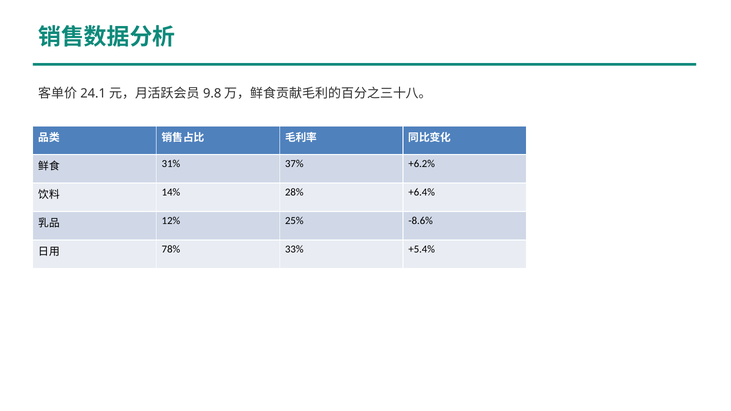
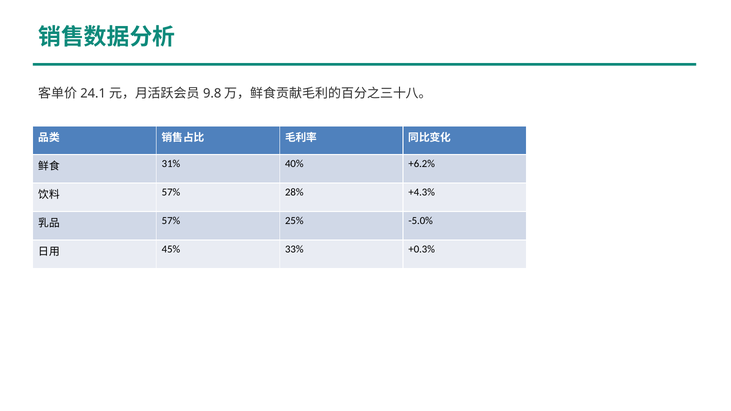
37%: 37% -> 40% (294, 164)
14%: 14% -> 57% (171, 192)
+6.4%: +6.4% -> +4.3% (422, 192)
12%: 12% -> 57% (171, 221)
-8.6%: -8.6% -> -5.0% (421, 221)
78%: 78% -> 45% (171, 249)
+5.4%: +5.4% -> +0.3% (422, 249)
